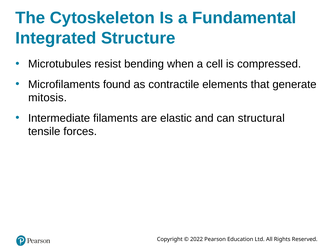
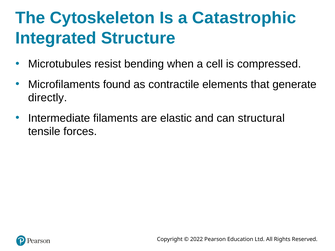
Fundamental: Fundamental -> Catastrophic (244, 18)
mitosis: mitosis -> directly (48, 98)
